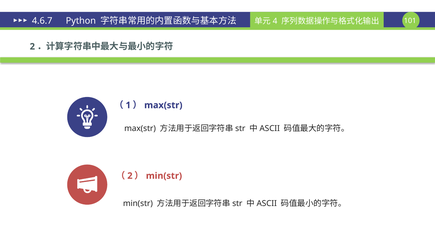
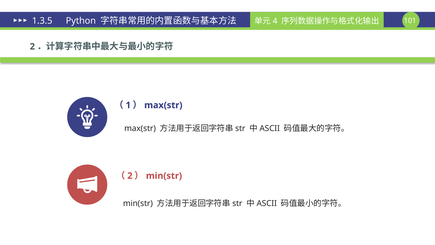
4.6.7: 4.6.7 -> 1.3.5 (42, 21)
